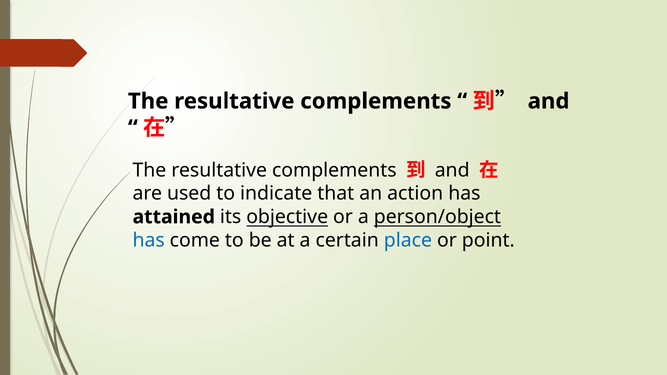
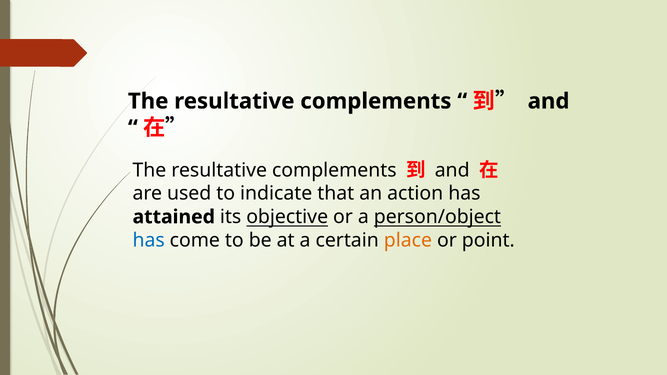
place colour: blue -> orange (408, 240)
